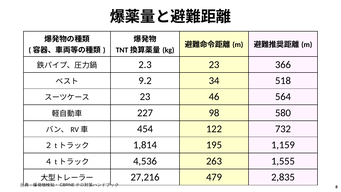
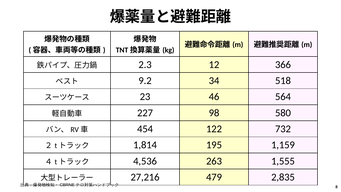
2.3 23: 23 -> 12 (214, 65)
